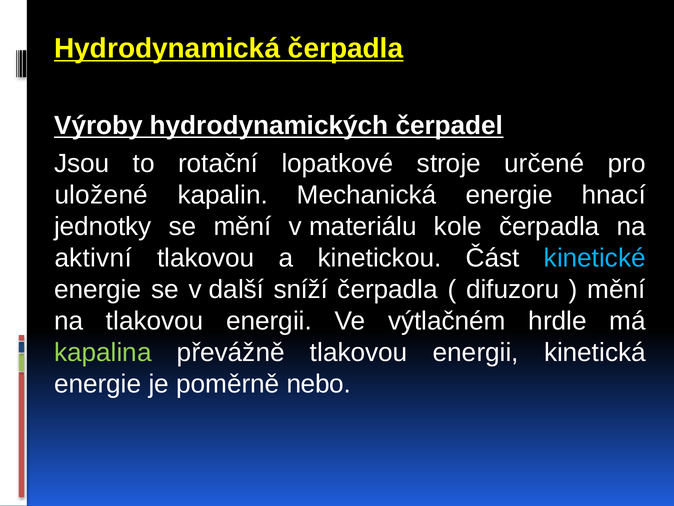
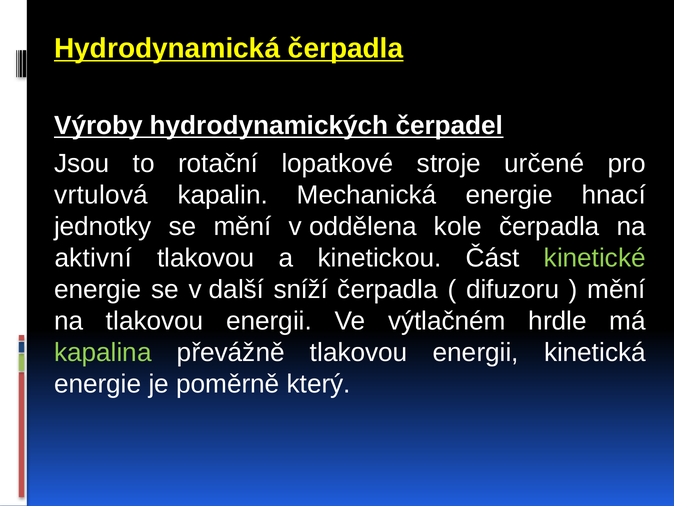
uložené: uložené -> vrtulová (101, 195)
materiálu: materiálu -> oddělena (363, 227)
kinetické colour: light blue -> light green (595, 258)
nebo: nebo -> který (319, 384)
